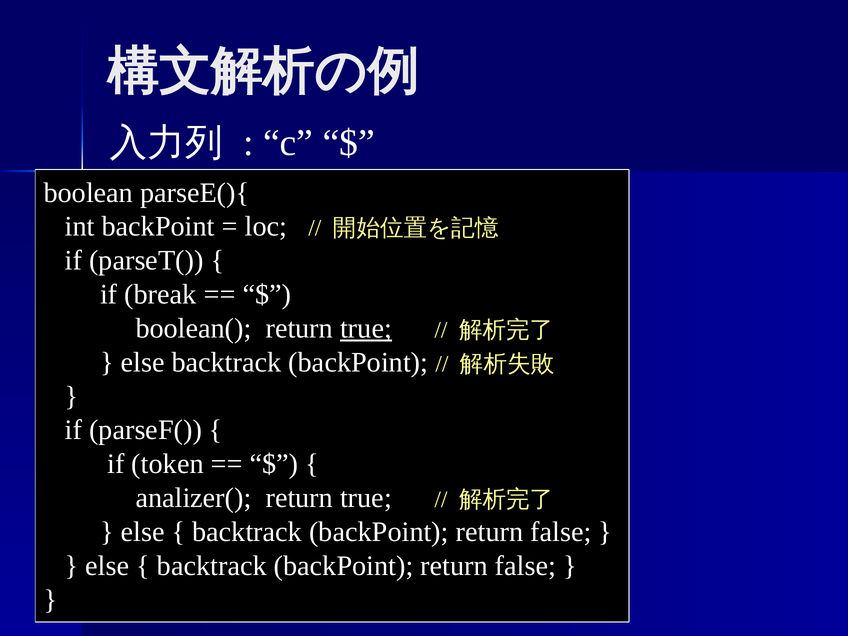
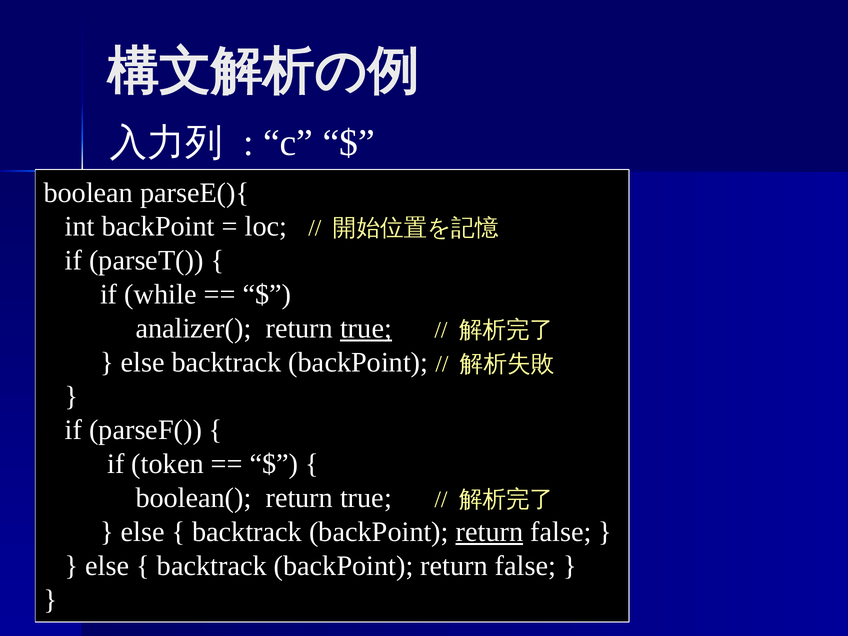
break: break -> while (161, 294)
boolean(: boolean( -> analizer( (194, 328)
analizer(: analizer( -> boolean( (194, 498)
return underline: none -> present (489, 532)
